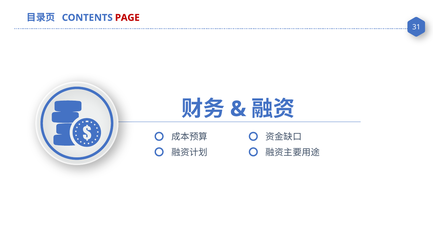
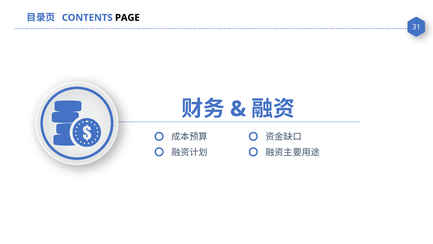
PAGE colour: red -> black (127, 18)
